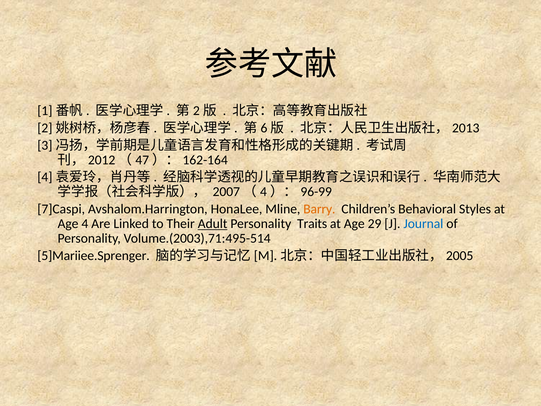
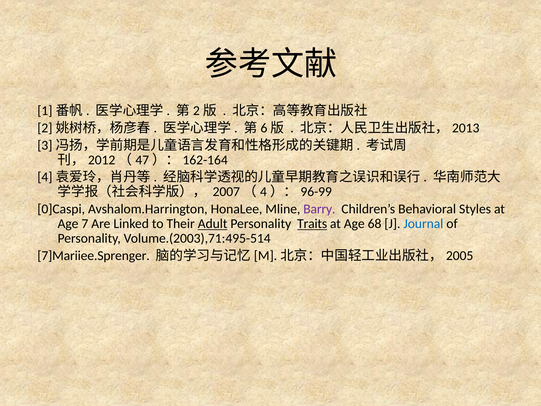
7]Caspi: 7]Caspi -> 0]Caspi (61, 209)
Barry colour: orange -> purple (319, 209)
4: 4 -> 7 (85, 224)
Traits underline: none -> present (312, 224)
29: 29 -> 68 (375, 224)
5]Mariiee.Sprenger: 5]Mariiee.Sprenger -> 7]Mariiee.Sprenger (94, 256)
